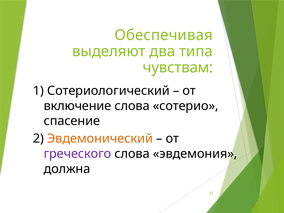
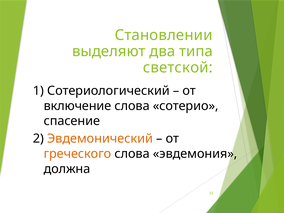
Обеспечивая: Обеспечивая -> Становлении (164, 35)
чувствам: чувствам -> светской (178, 68)
греческого colour: purple -> orange (77, 154)
